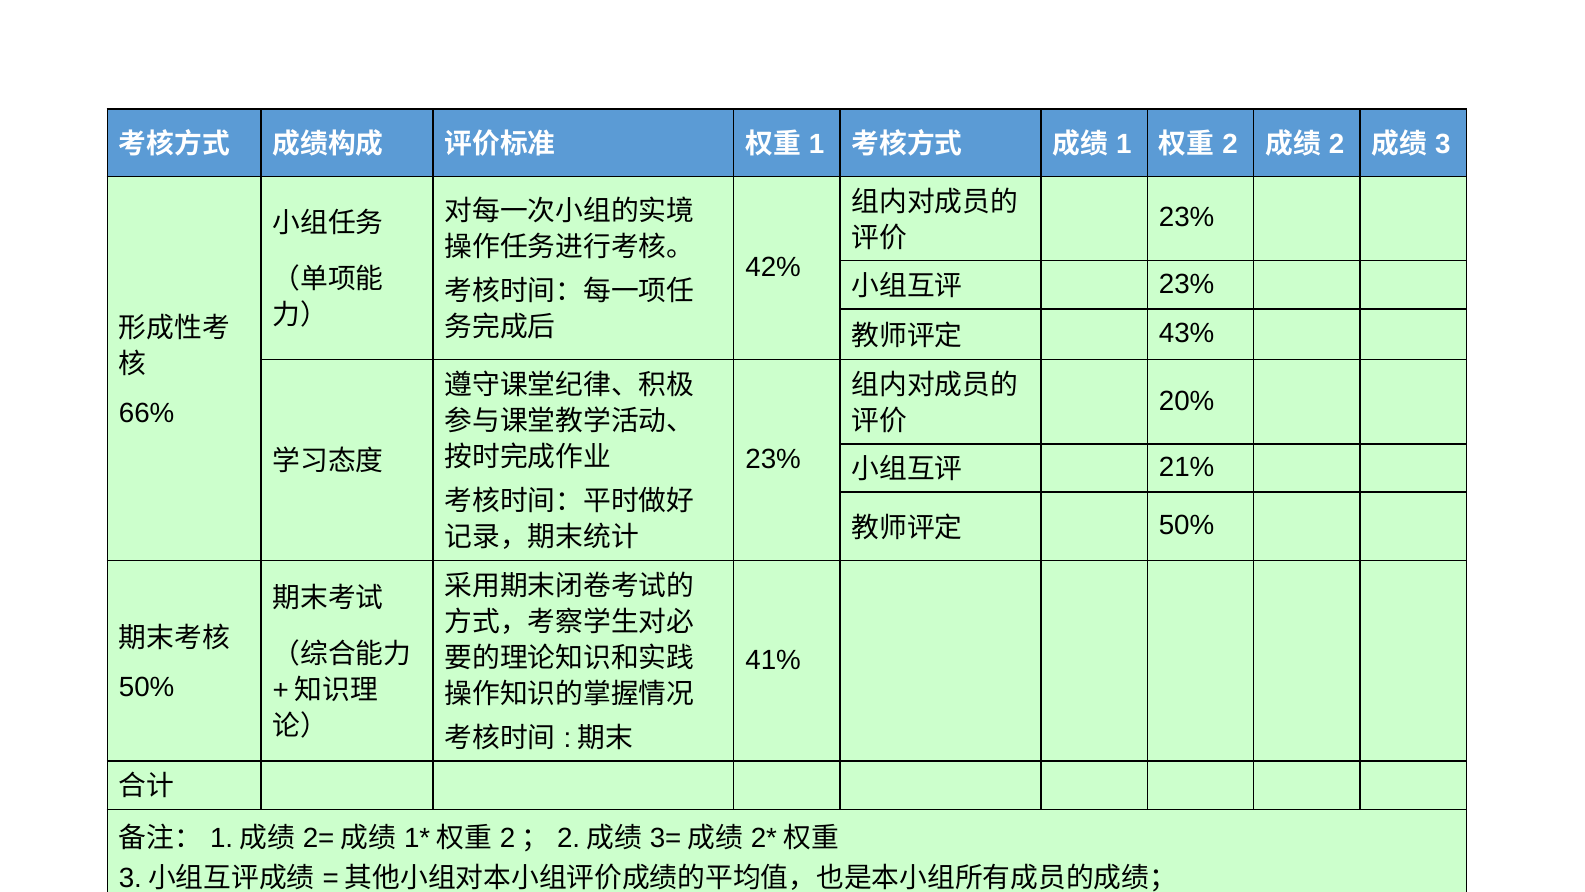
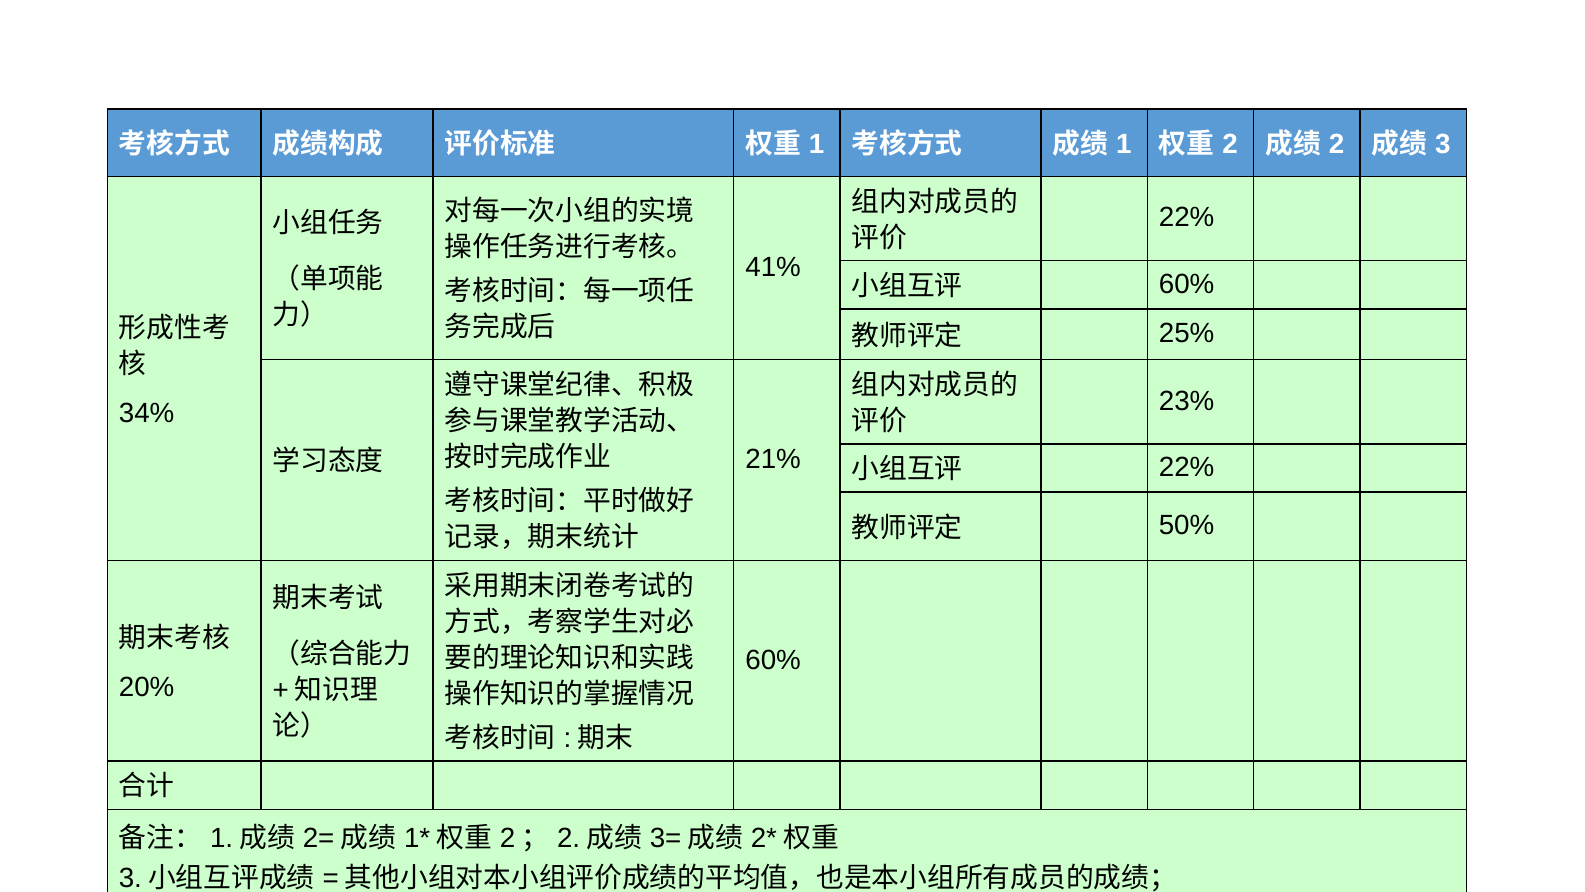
23%: 23% -> 22% (1187, 218)
42%: 42% -> 41% (773, 267)
23%: 23% -> 60% (1187, 284)
43%: 43% -> 25% (1187, 333)
20%: 20% -> 23% (1187, 401)
66%: 66% -> 34% (147, 413)
23%: 23% -> 21% (773, 459)
21%: 21% -> 22% (1187, 467)
41%: 41% -> 60% (773, 660)
50%: 50% -> 20% (147, 687)
